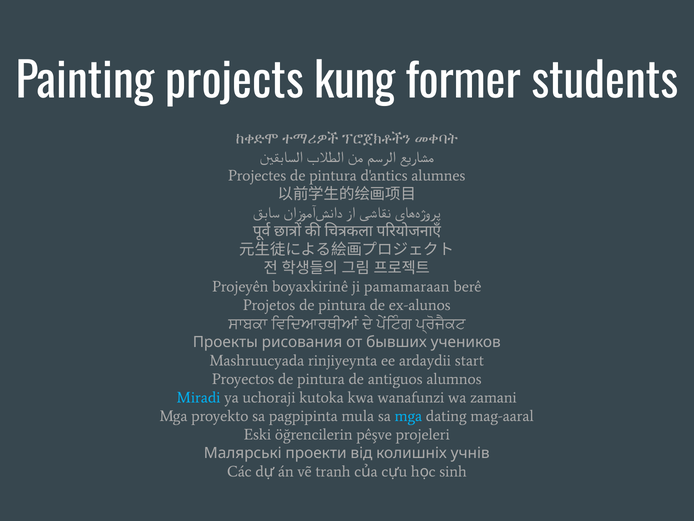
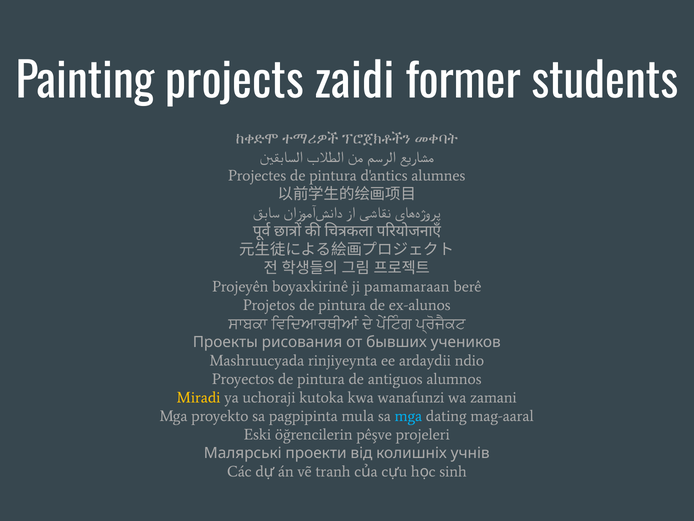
kung: kung -> zaidi (355, 82)
start: start -> ndio (469, 360)
Miradi colour: light blue -> yellow (199, 397)
